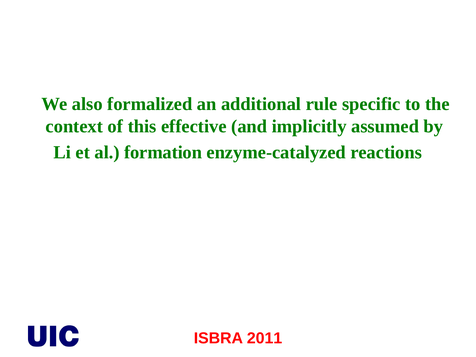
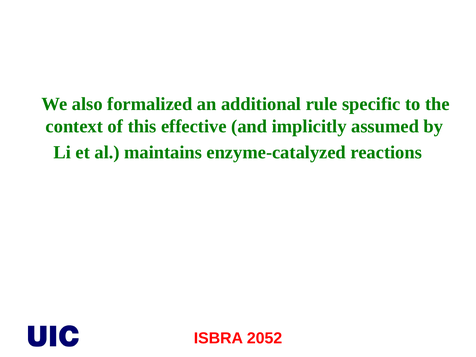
formation: formation -> maintains (163, 152)
2011: 2011 -> 2052 (265, 338)
